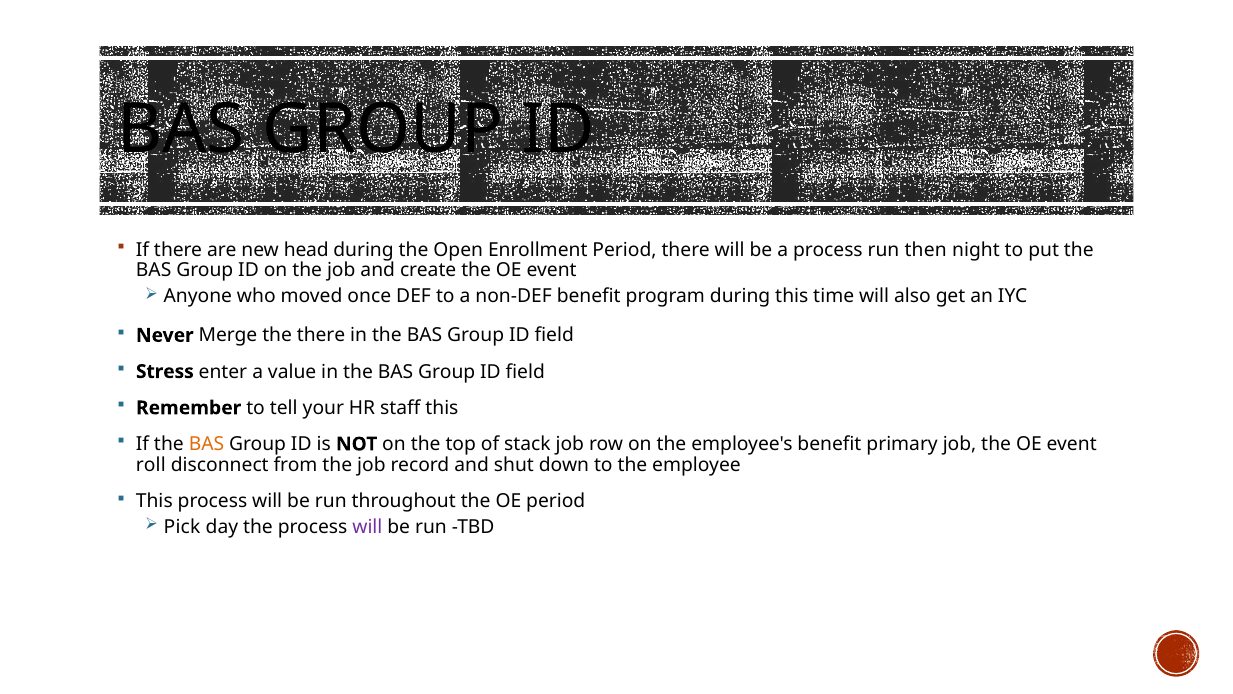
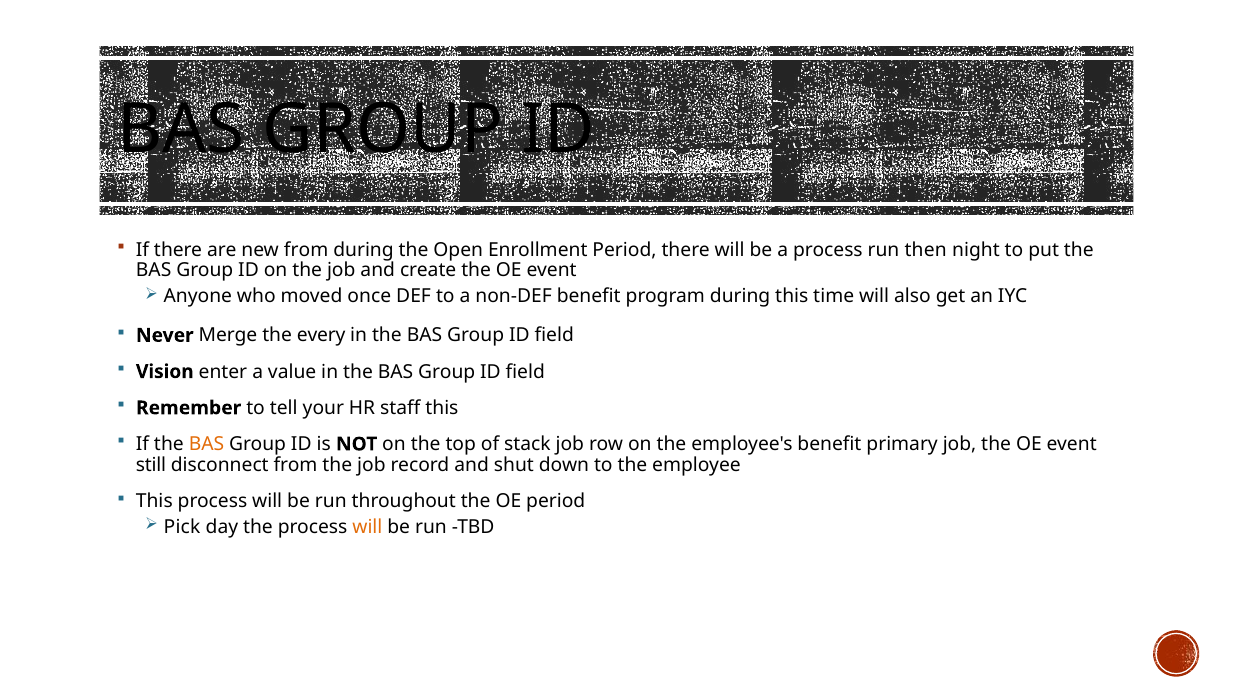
new head: head -> from (306, 250)
the there: there -> every (321, 335)
Stress: Stress -> Vision (165, 371)
roll: roll -> still (151, 465)
will colour: purple -> orange (367, 527)
